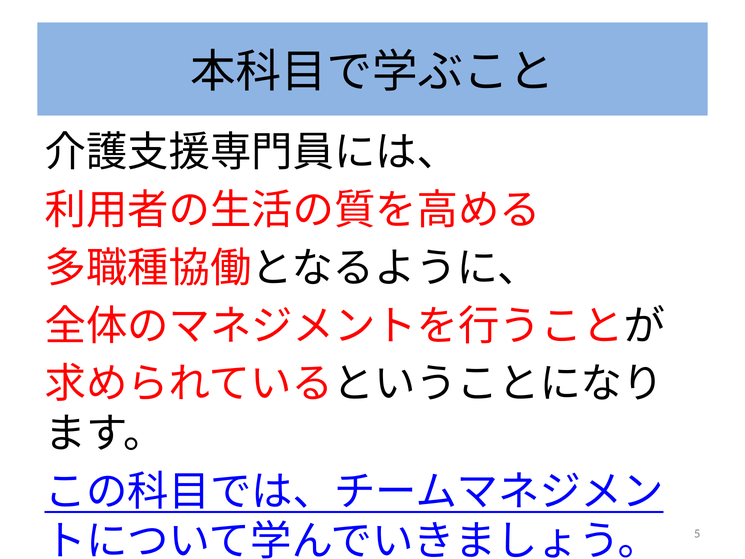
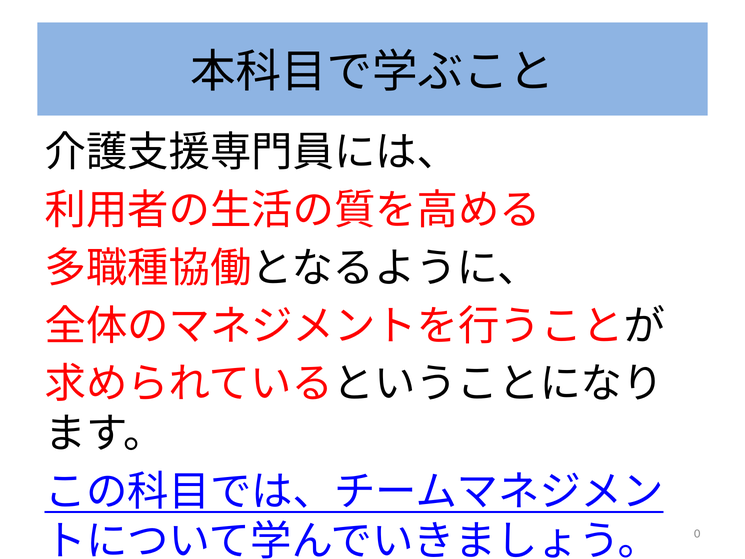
5: 5 -> 0 (697, 533)
